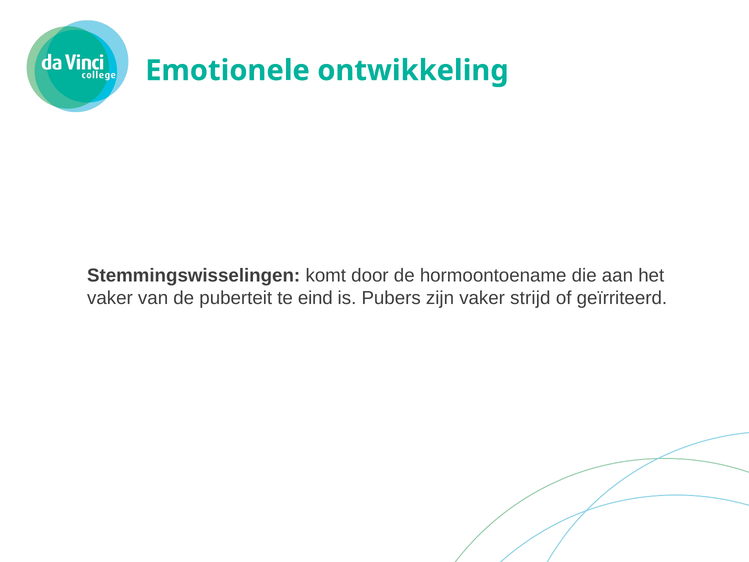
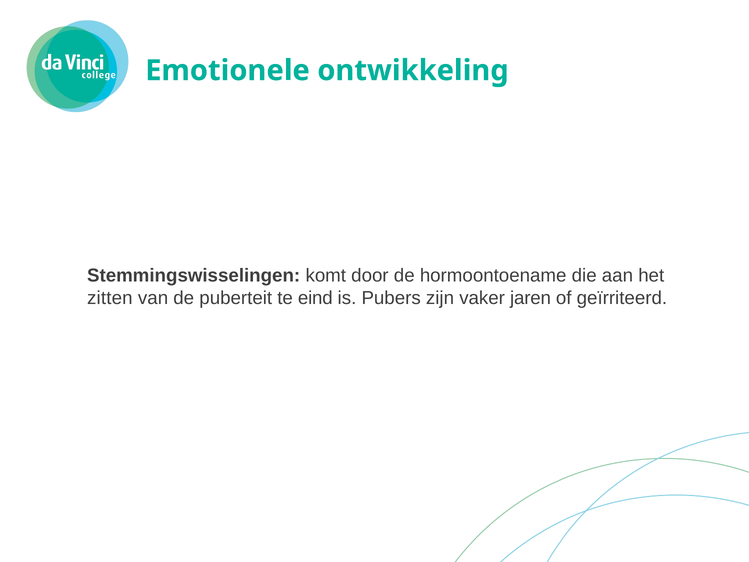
vaker: vaker -> zitten (110, 298)
strijd: strijd -> jaren (531, 298)
